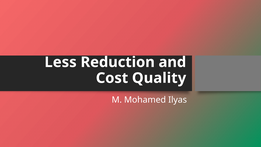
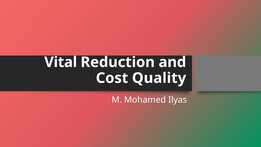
Less: Less -> Vital (61, 62)
